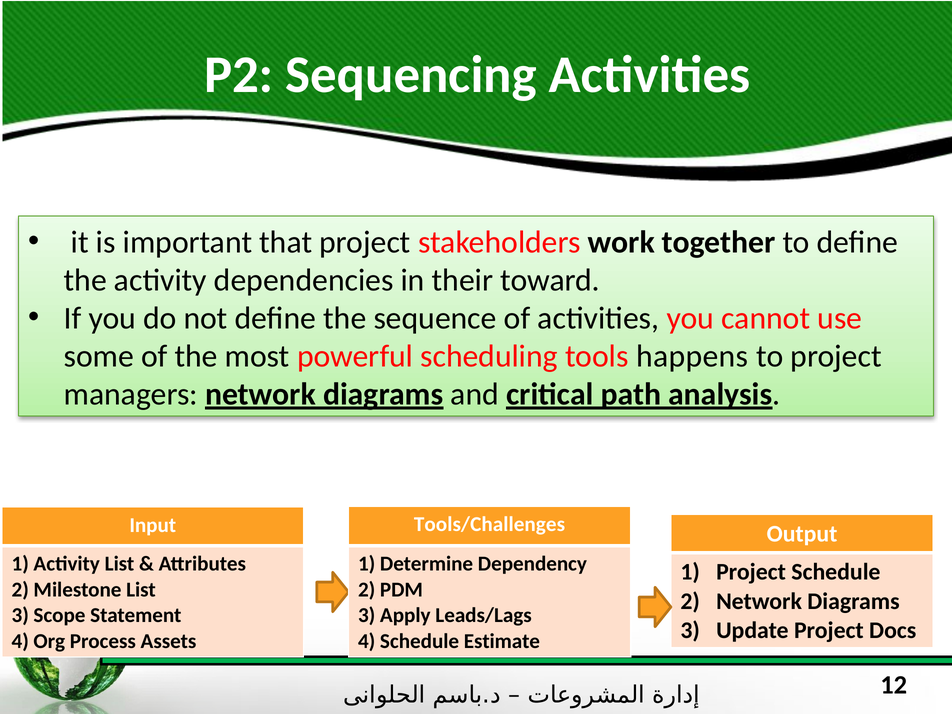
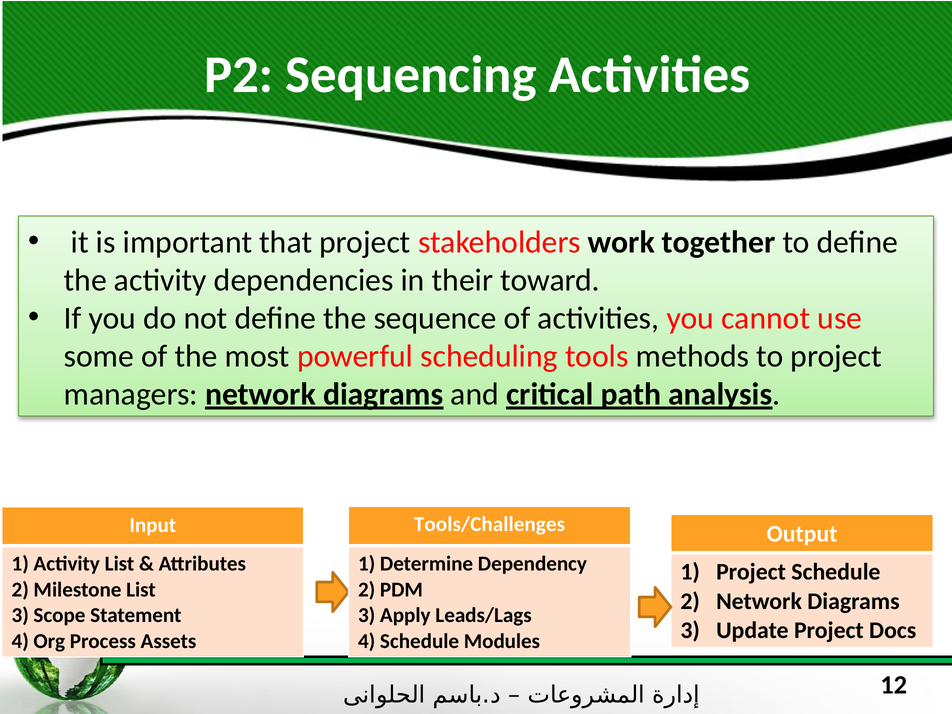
happens: happens -> methods (693, 356)
Estimate: Estimate -> Modules (502, 641)
